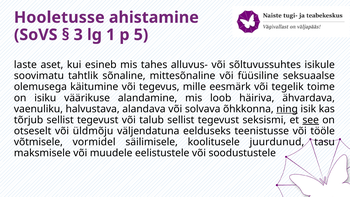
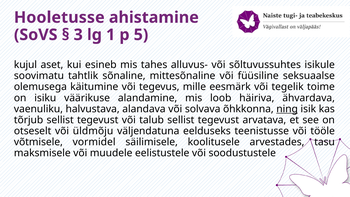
laste: laste -> kujul (25, 65)
seksismi: seksismi -> arvatava (264, 120)
see underline: present -> none (311, 120)
juurdunud: juurdunud -> arvestades (277, 142)
